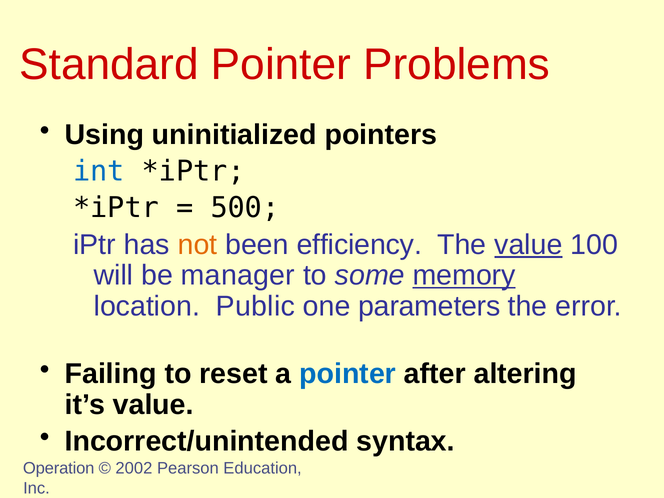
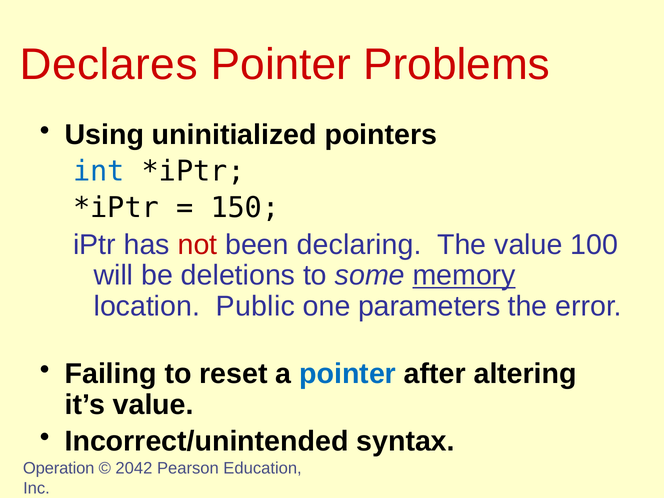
Standard: Standard -> Declares (109, 65)
500: 500 -> 150 (245, 208)
not colour: orange -> red (198, 245)
efficiency: efficiency -> declaring (359, 245)
value underline: present -> none (528, 245)
manager: manager -> deletions (238, 276)
2002: 2002 -> 2042 (134, 468)
